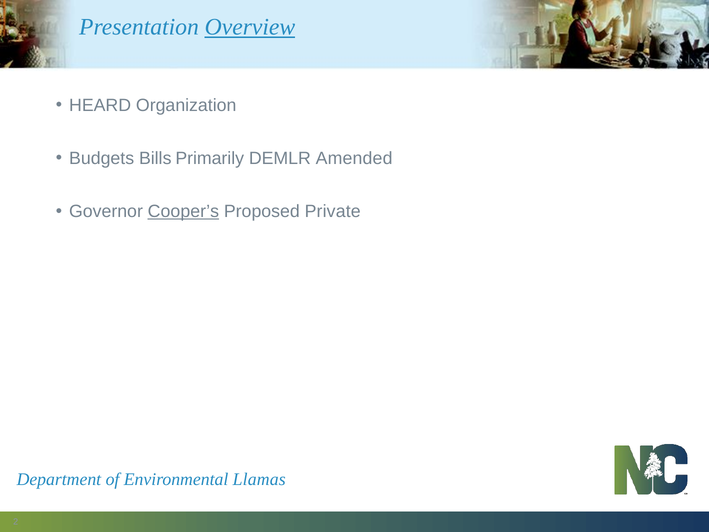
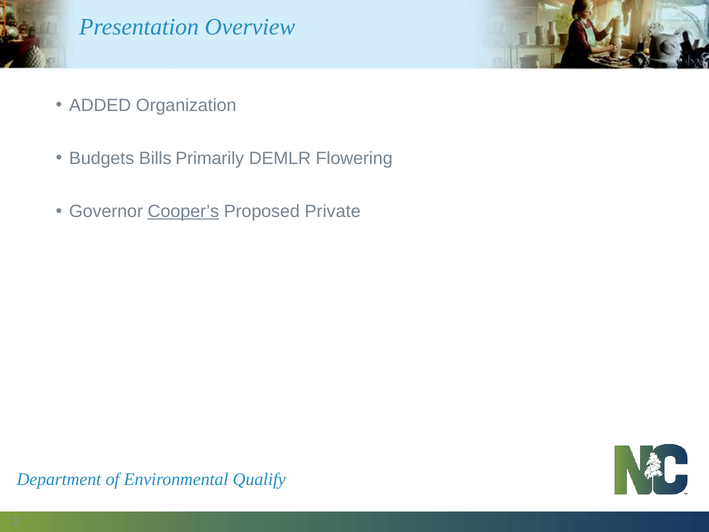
Overview underline: present -> none (250, 27)
HEARD: HEARD -> ADDED (100, 105)
Amended: Amended -> Flowering (354, 158)
Llamas: Llamas -> Qualify (259, 479)
